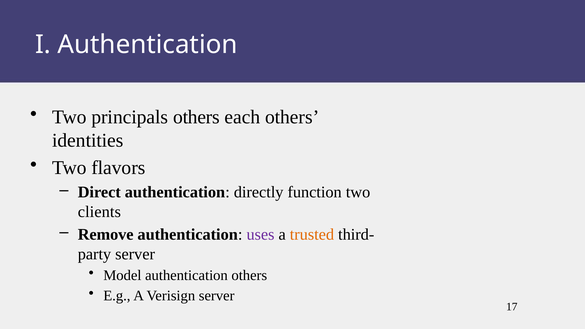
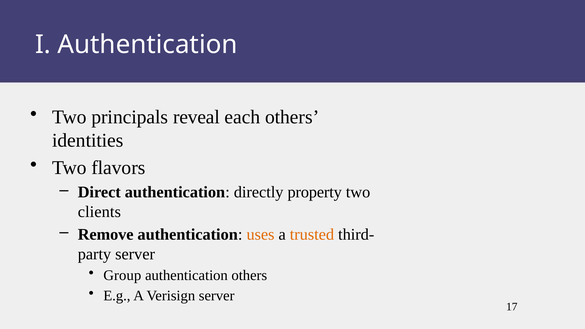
principals others: others -> reveal (196, 117)
function: function -> property (315, 192)
uses colour: purple -> orange (260, 235)
Model: Model -> Group (122, 275)
